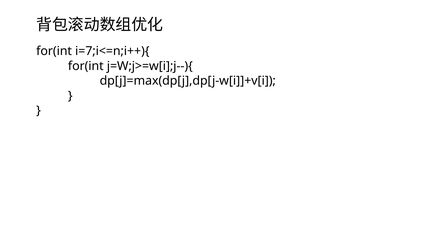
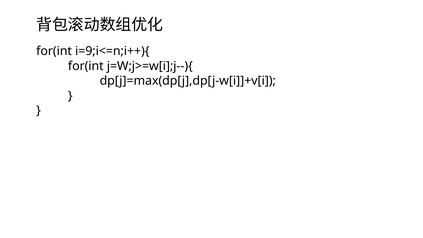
i=7;i<=n;i++){: i=7;i<=n;i++){ -> i=9;i<=n;i++){ (112, 51)
